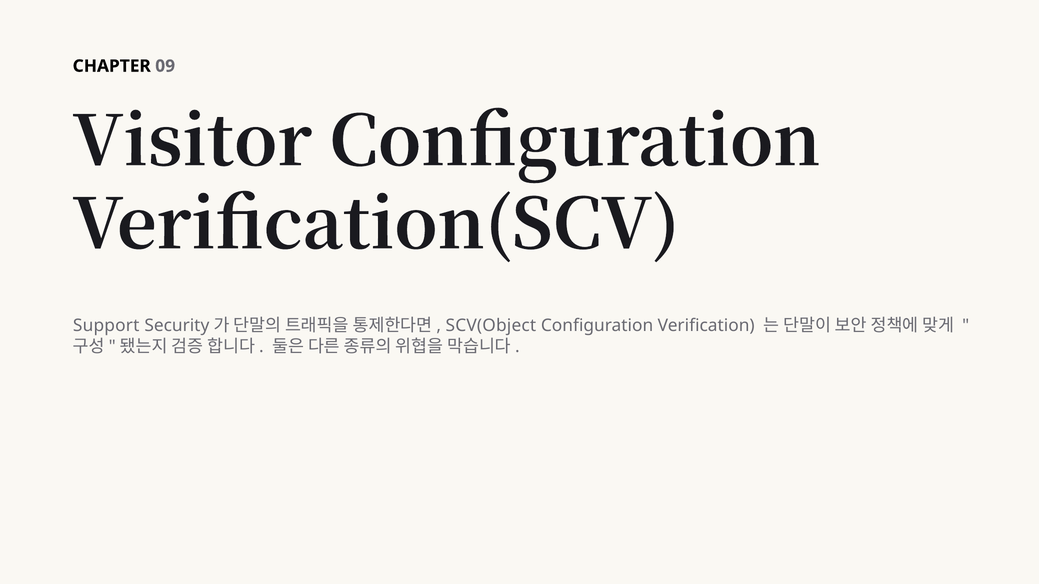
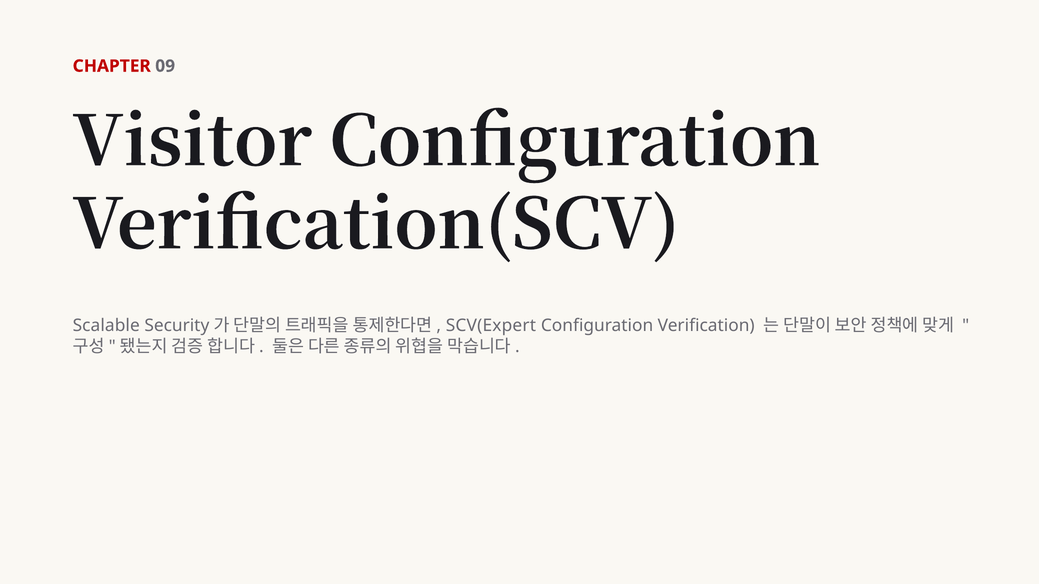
CHAPTER colour: black -> red (112, 66)
Support: Support -> Scalable (106, 326)
SCV(Object: SCV(Object -> SCV(Expert (491, 326)
